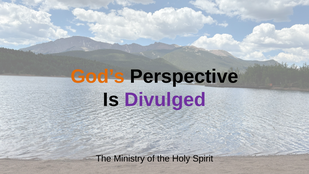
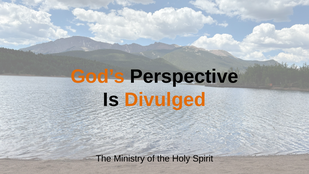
Divulged colour: purple -> orange (165, 100)
